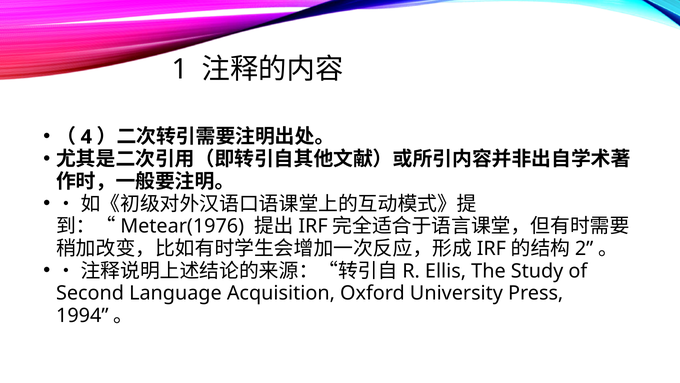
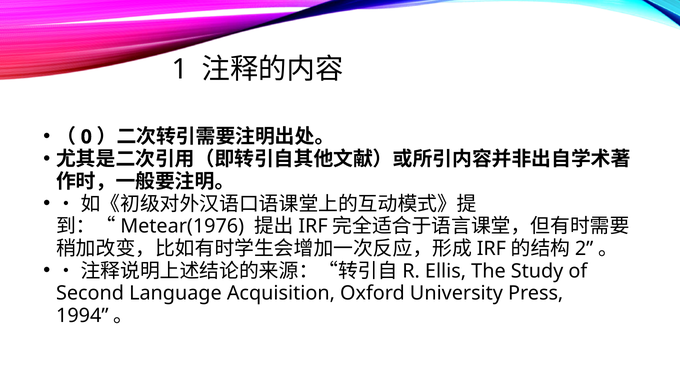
4: 4 -> 0 (86, 137)
